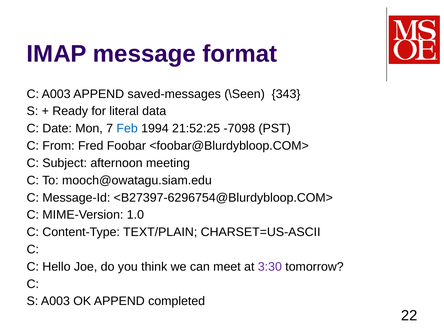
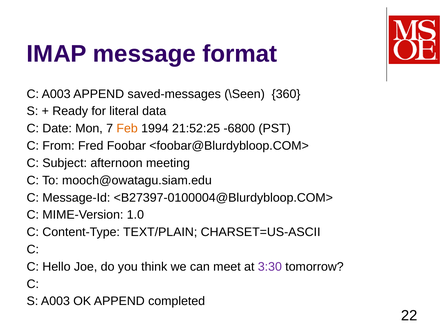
343: 343 -> 360 (286, 94)
Feb colour: blue -> orange (127, 129)
-7098: -7098 -> -6800 (239, 129)
<B27397-6296754@Blurdybloop.COM>: <B27397-6296754@Blurdybloop.COM> -> <B27397-0100004@Blurdybloop.COM> (223, 198)
